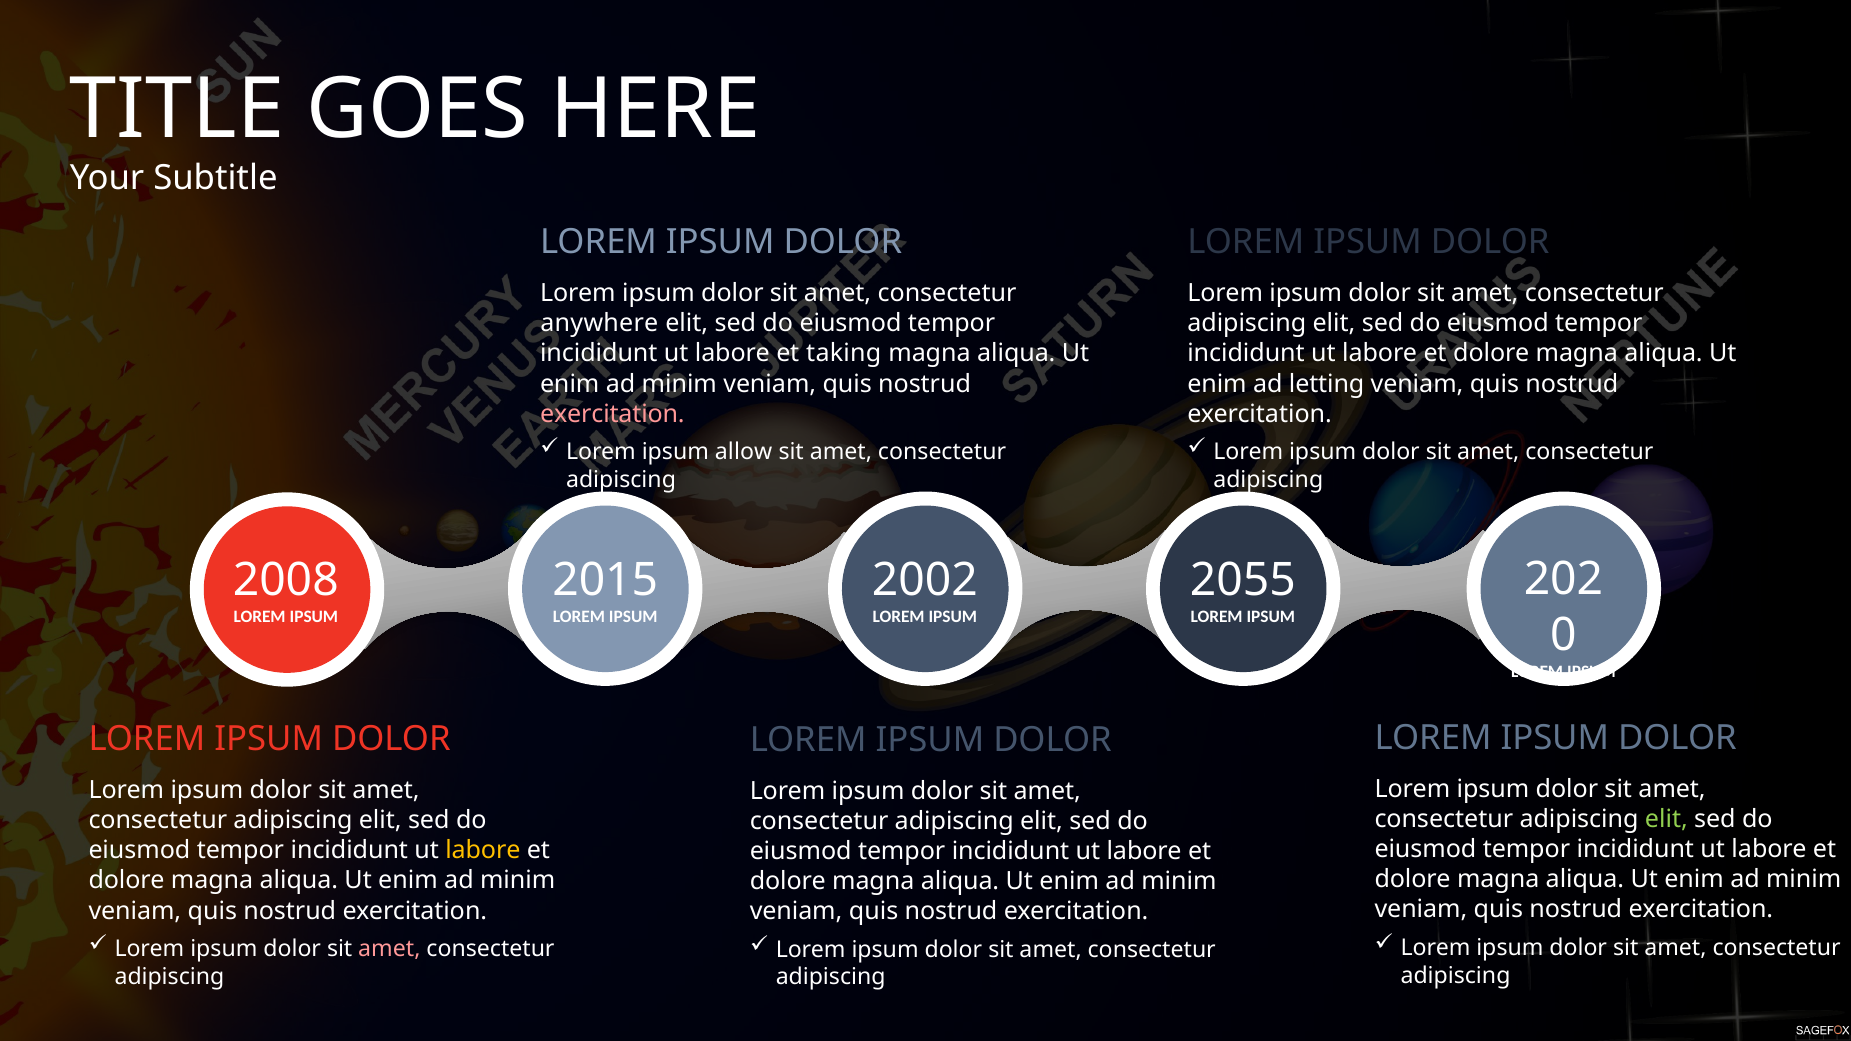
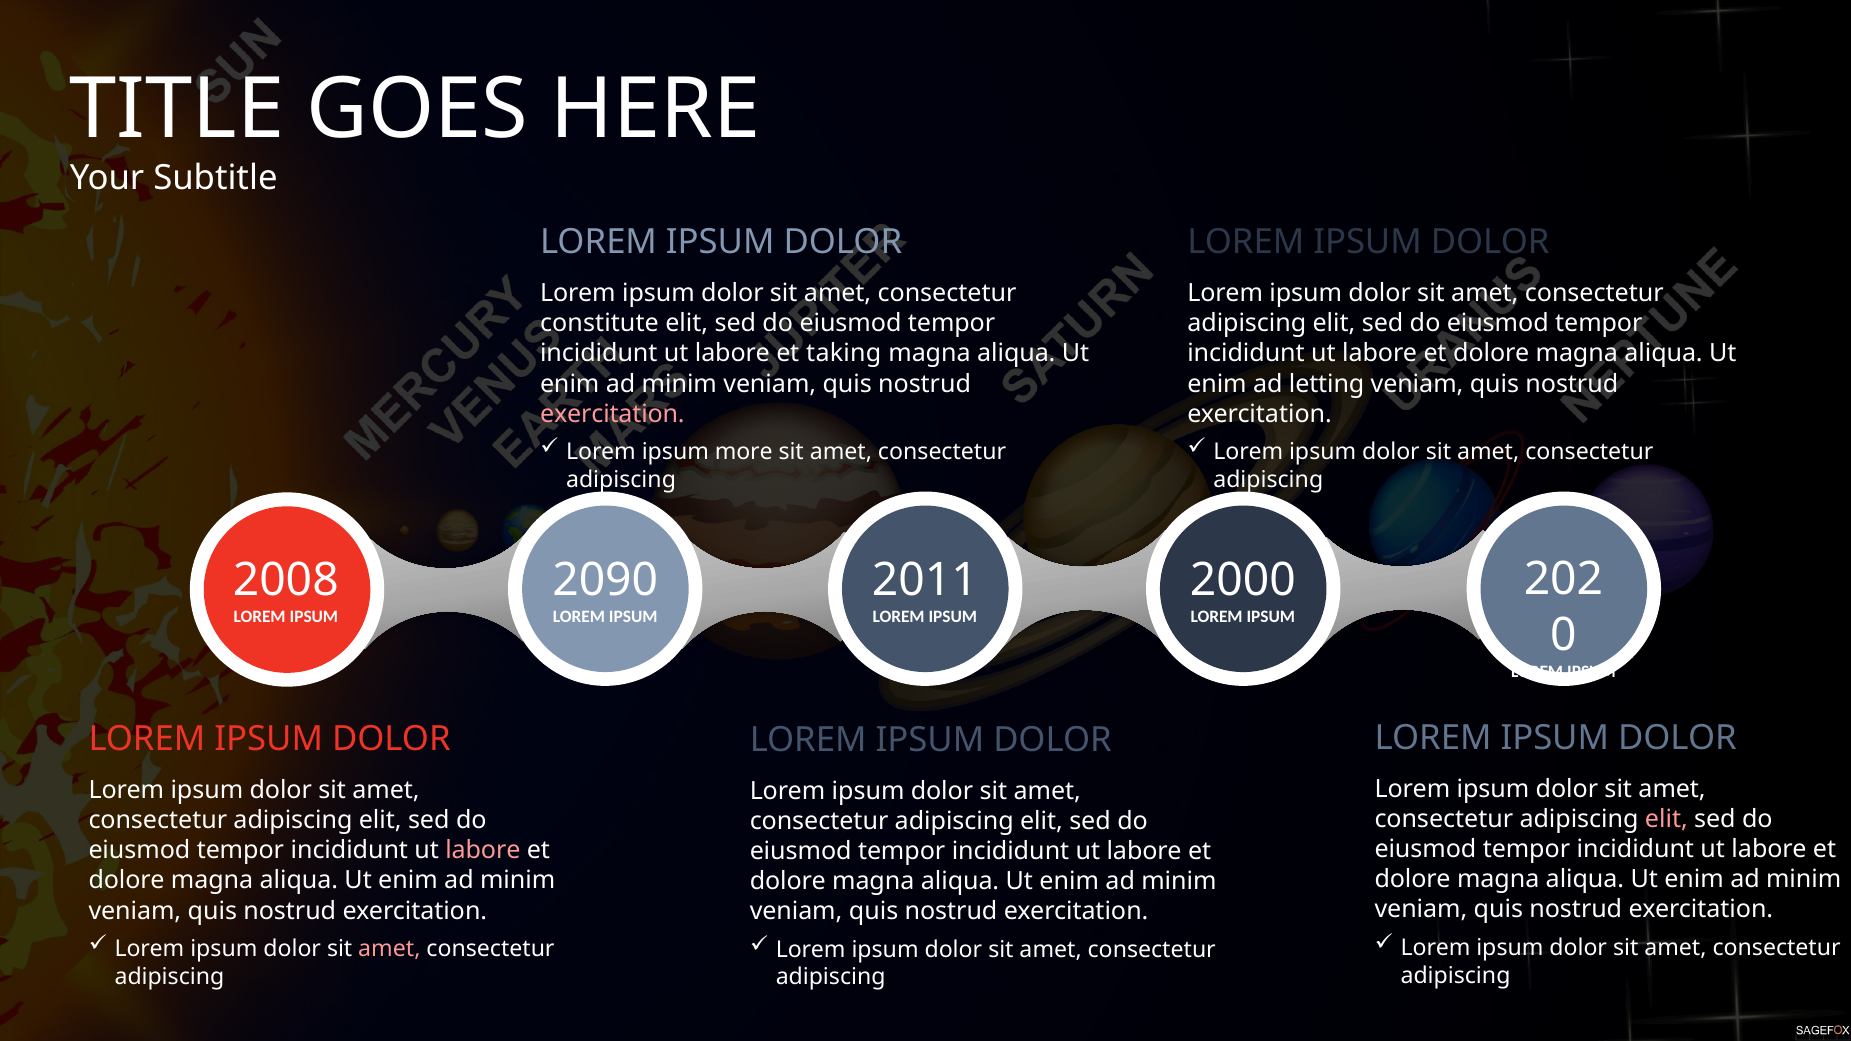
anywhere: anywhere -> constitute (599, 324)
allow: allow -> more (744, 452)
2015: 2015 -> 2090 (605, 581)
2002: 2002 -> 2011 (925, 581)
2055: 2055 -> 2000 (1243, 581)
elit colour: light green -> pink (1666, 819)
labore colour: yellow -> pink (483, 851)
